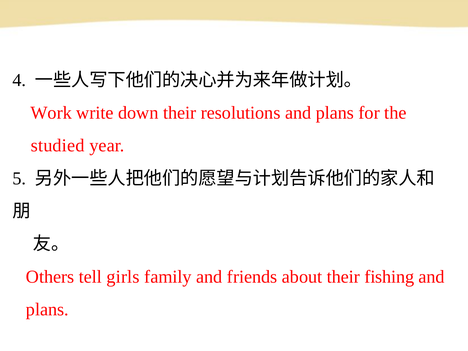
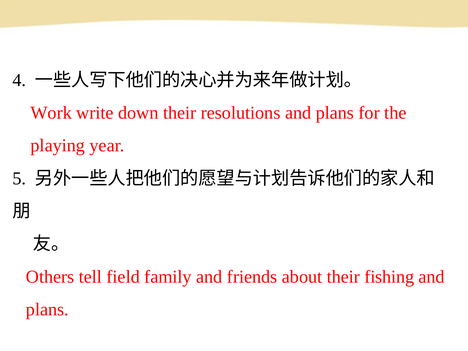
studied: studied -> playing (58, 146)
girls: girls -> field (123, 277)
